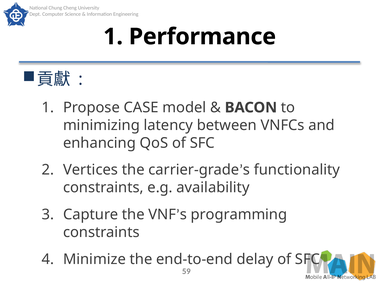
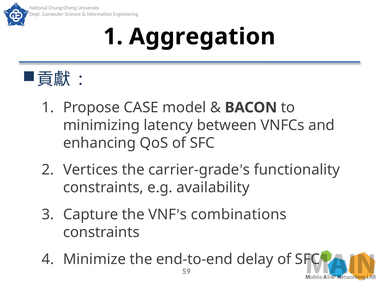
Performance: Performance -> Aggregation (202, 37)
programming: programming -> combinations (239, 215)
